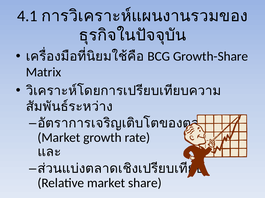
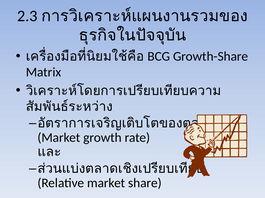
4.1: 4.1 -> 2.3 (27, 16)
